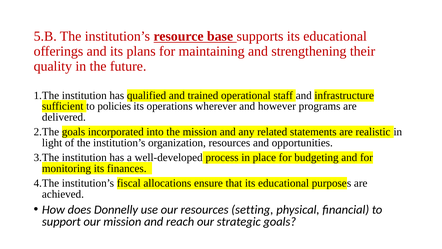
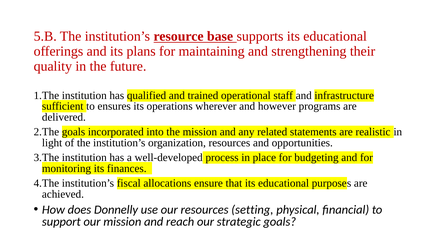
policies: policies -> ensures (114, 106)
